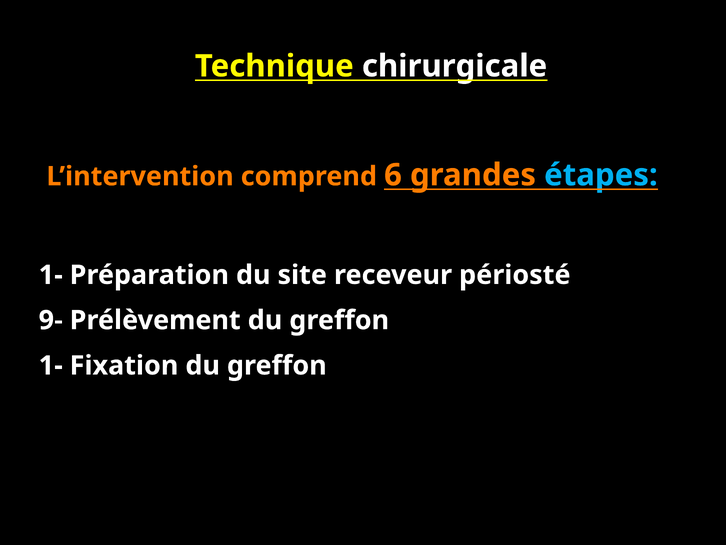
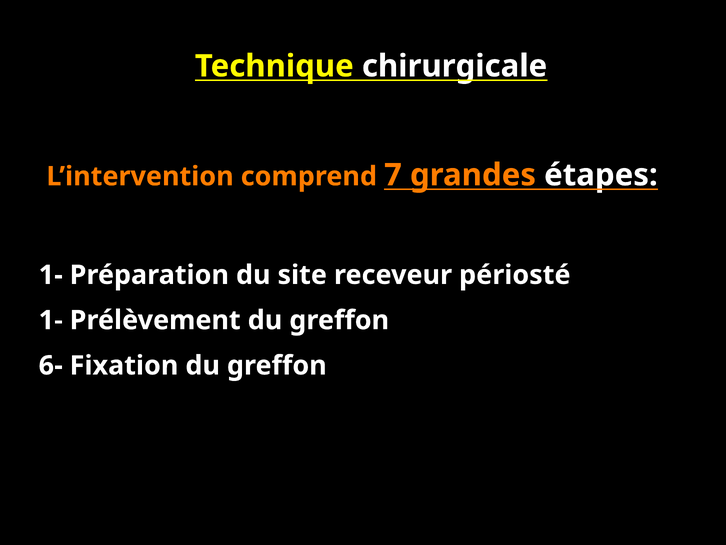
6: 6 -> 7 (393, 175)
étapes colour: light blue -> white (601, 175)
9-: 9- -> 1- (51, 320)
1-: 1- -> 6- (51, 365)
